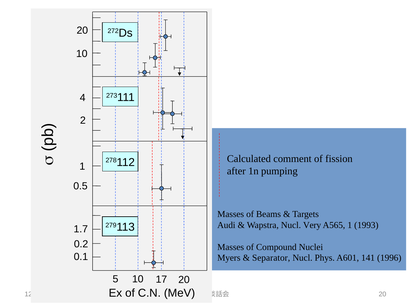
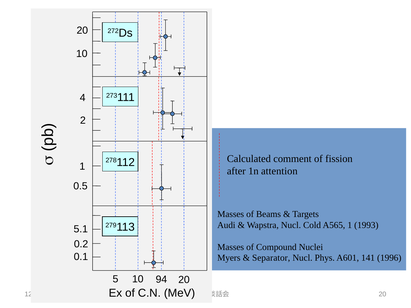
pumping: pumping -> attention (279, 171)
Very: Very -> Cold (312, 225)
1.7: 1.7 -> 5.1 (81, 229)
17: 17 -> 94 (161, 280)
